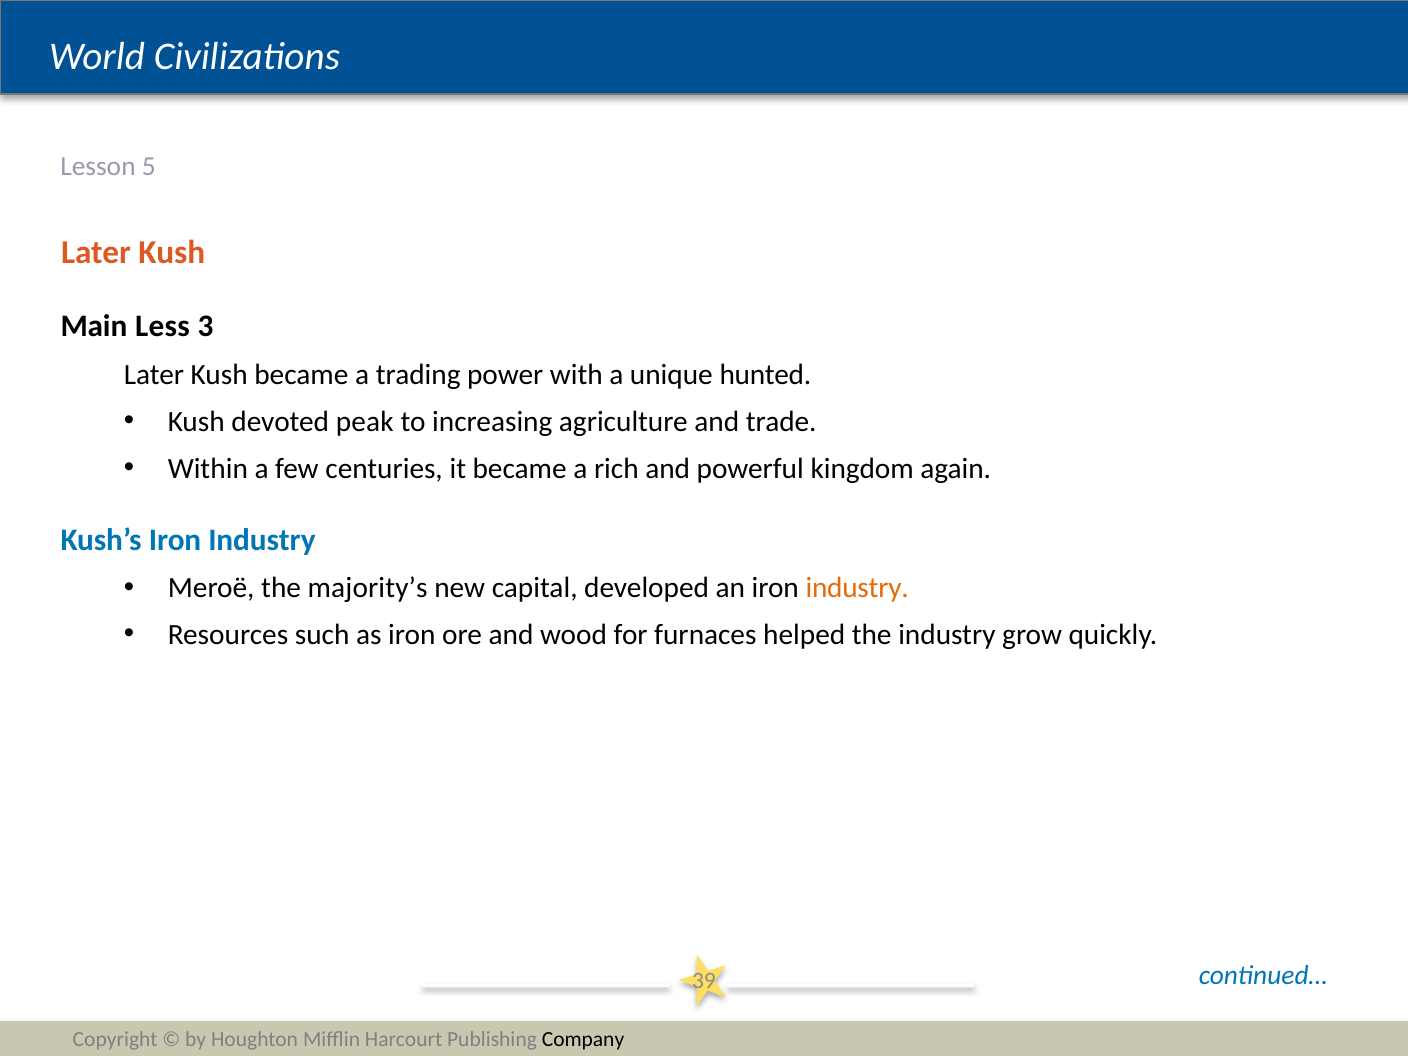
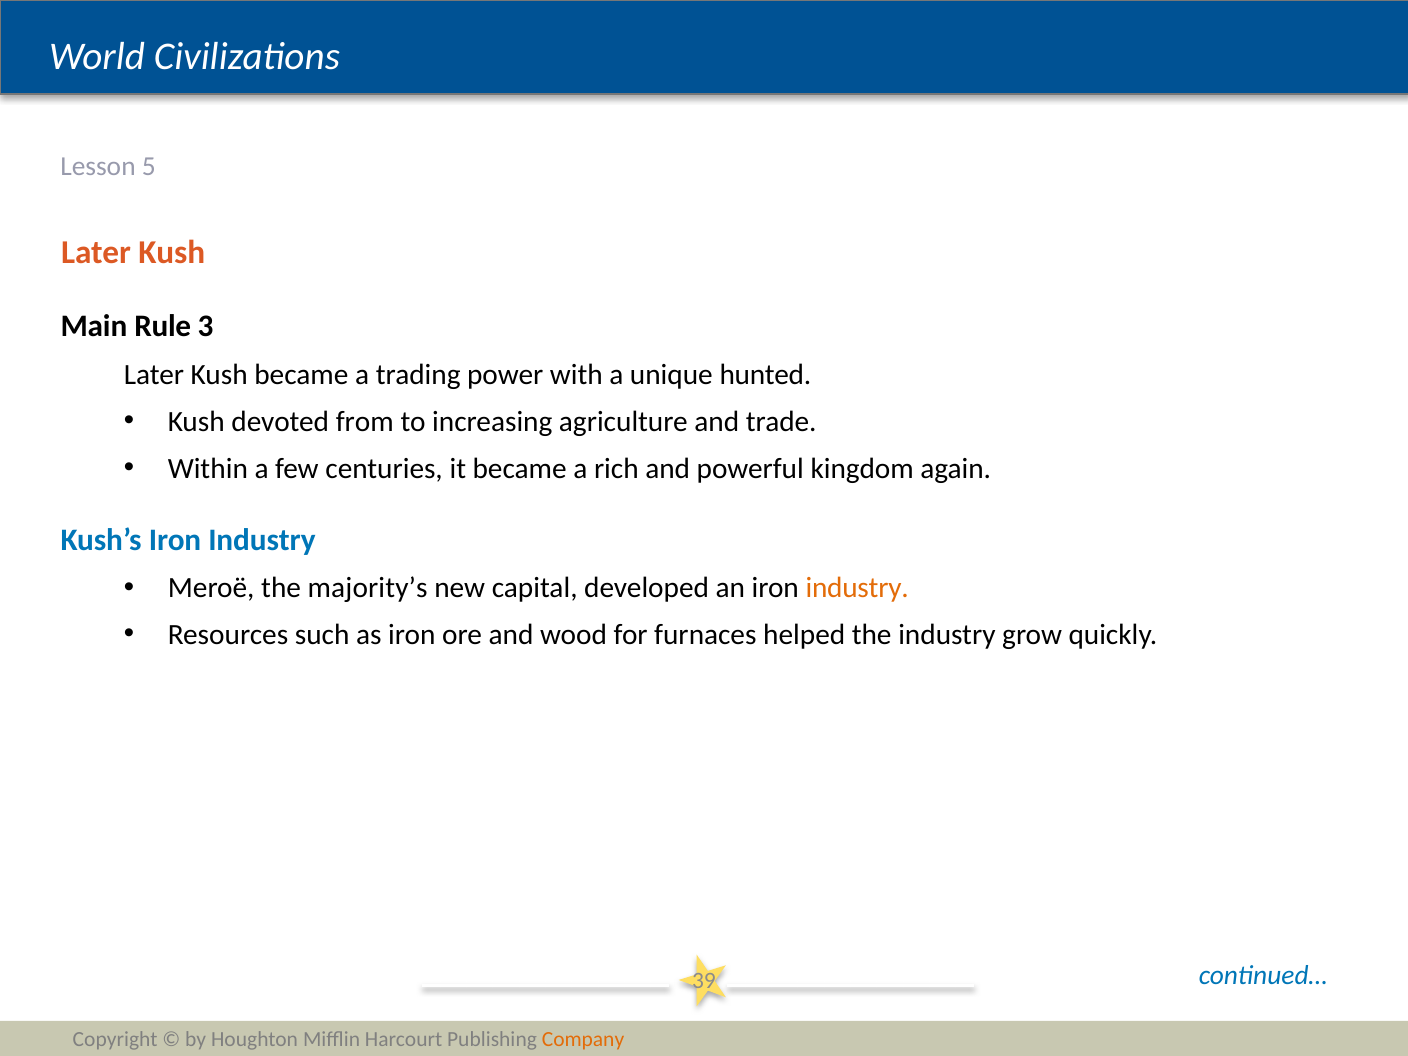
Less: Less -> Rule (163, 326)
peak: peak -> from (365, 421)
Company colour: black -> orange (583, 1040)
